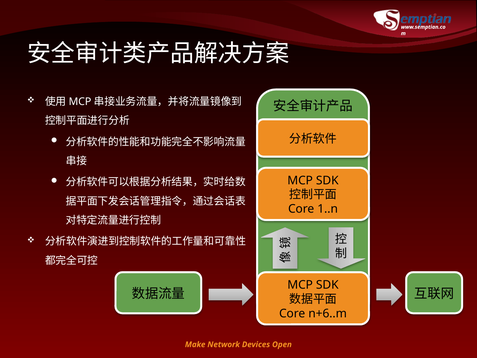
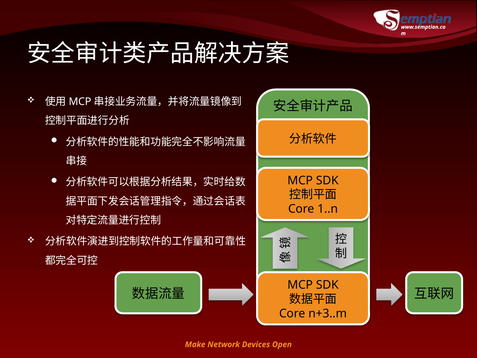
n+6..m: n+6..m -> n+3..m (328, 313)
